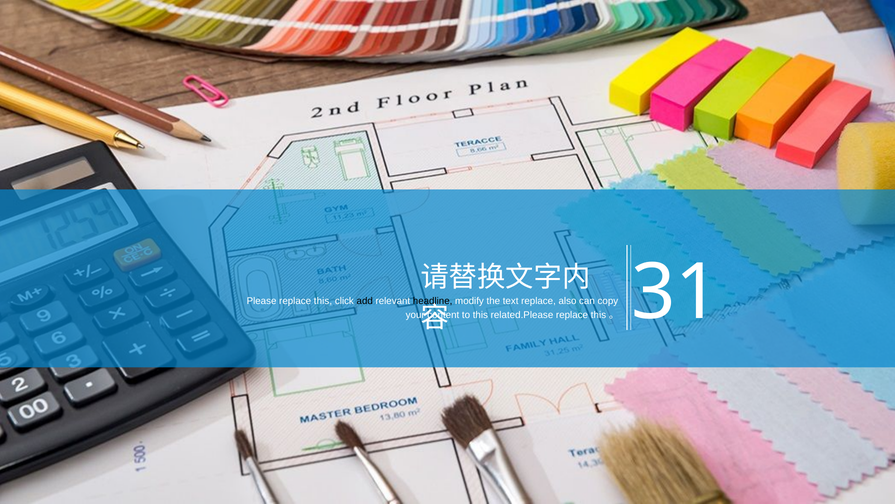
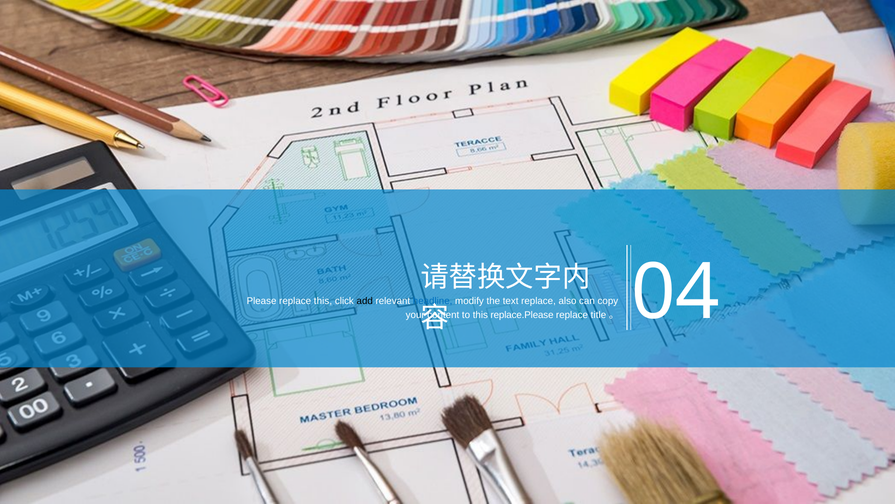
headline colour: black -> blue (433, 301)
related.Please: related.Please -> replace.Please (522, 315)
this: this -> title (598, 315)
31: 31 -> 04 (675, 292)
